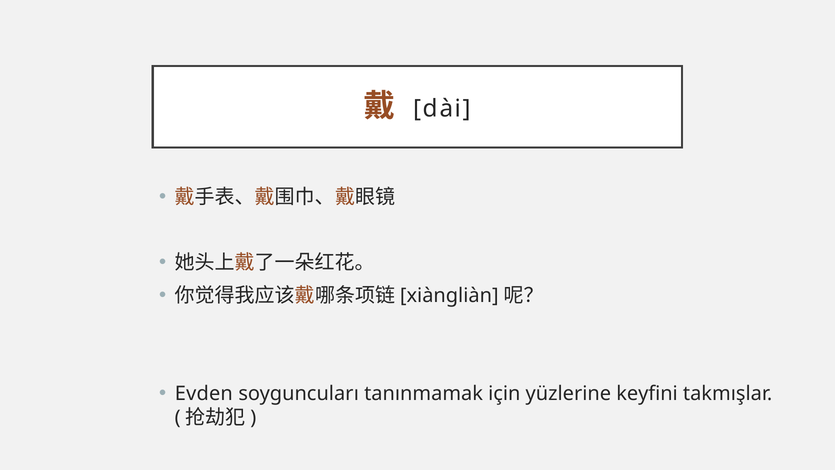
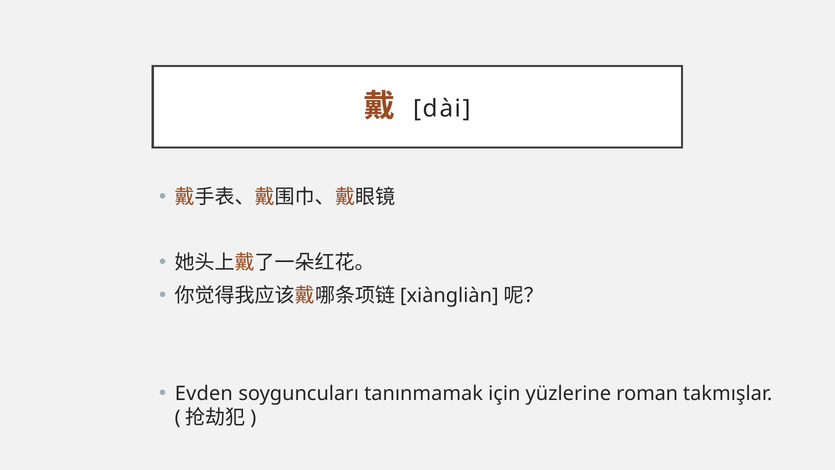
keyfini: keyfini -> roman (647, 393)
